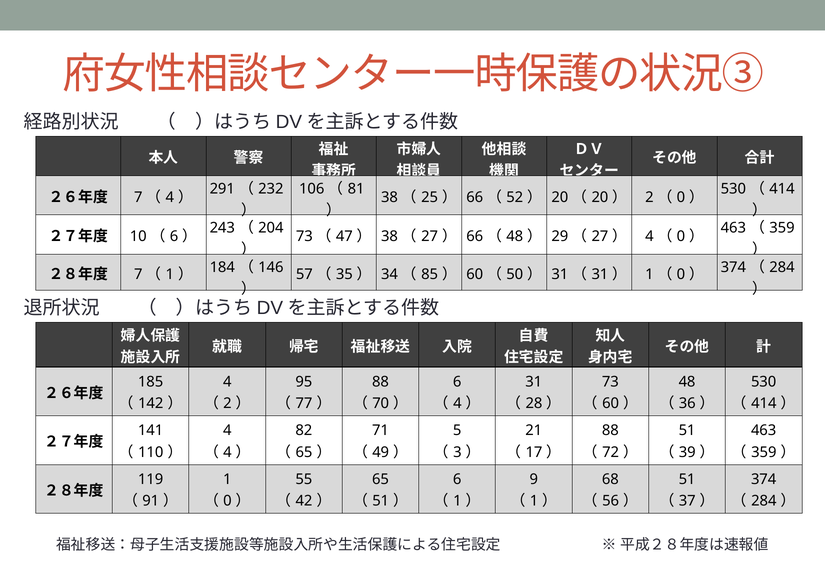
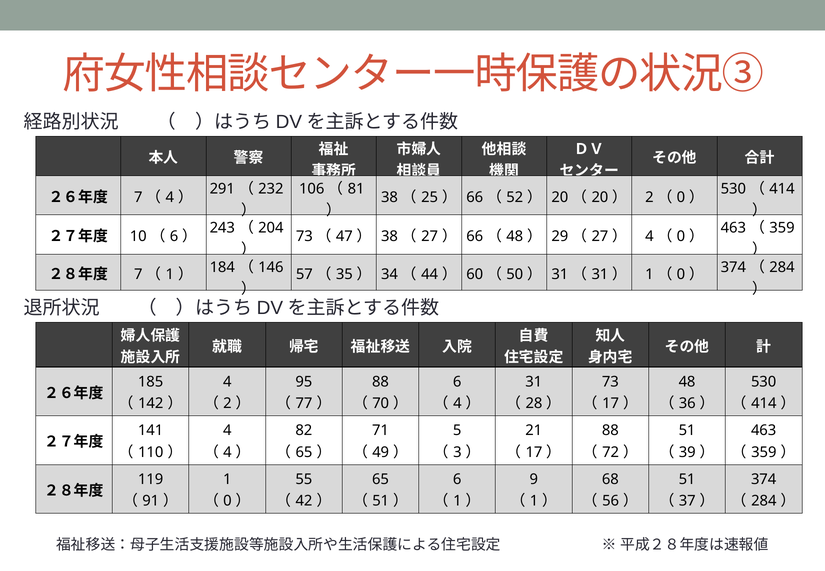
85: 85 -> 44 (430, 274)
60: 60 -> 17 (611, 404)
